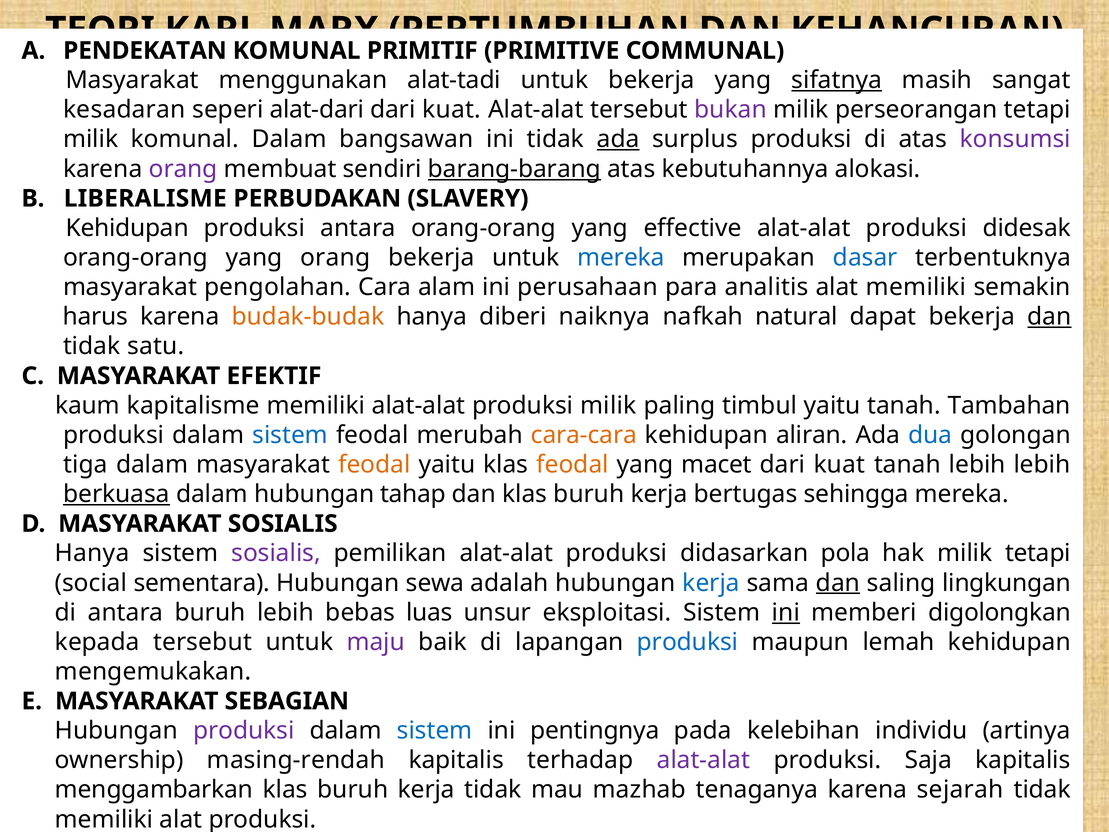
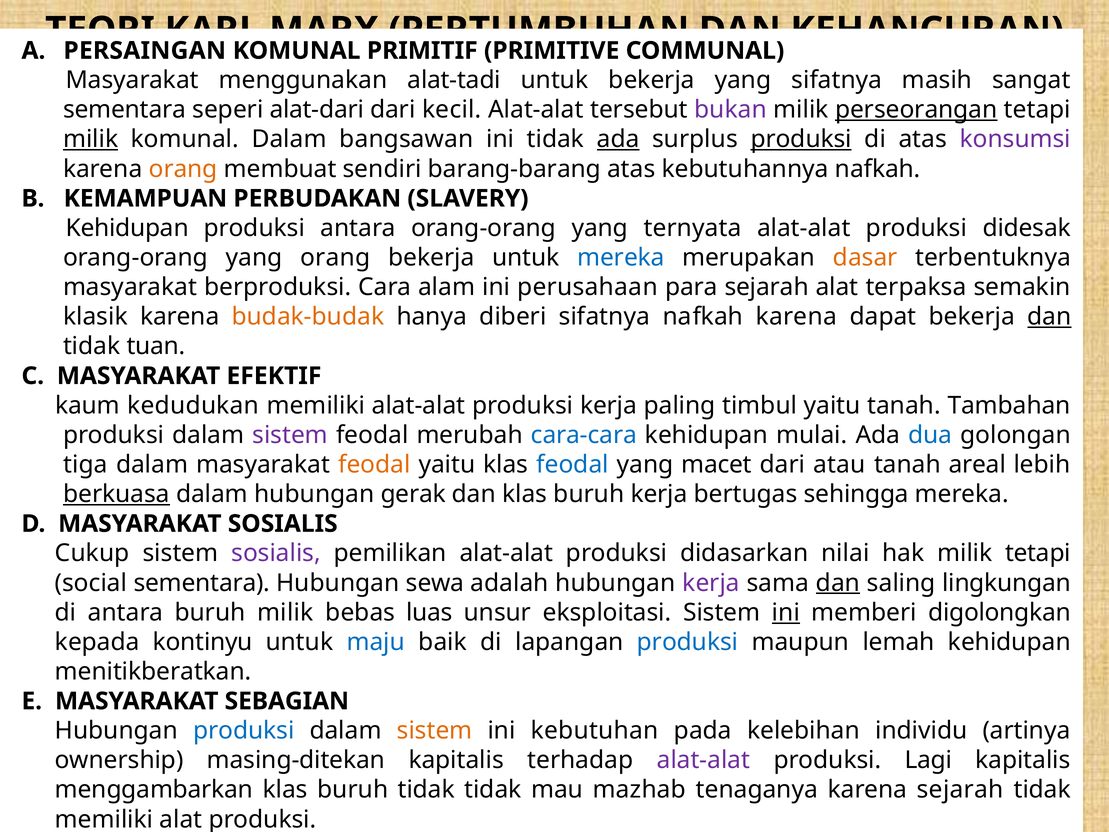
PENDEKATAN: PENDEKATAN -> PERSAINGAN (145, 51)
sifatnya underline: present -> none (837, 80)
kesadaran: kesadaran -> sementara (124, 110)
kuat: kuat -> kecil (452, 110)
perseorangan underline: none -> present (916, 110)
milik underline: none -> present (91, 139)
produksi underline: none -> present (801, 139)
orang colour: purple -> orange (183, 169)
barang-barang underline: present -> none (514, 169)
kebutuhannya alokasi: alokasi -> nafkah (878, 169)
LIBERALISME: LIBERALISME -> KEMAMPUAN (145, 198)
effective: effective -> ternyata (693, 228)
dasar colour: blue -> orange (865, 258)
pengolahan: pengolahan -> berproduksi (278, 287)
para analitis: analitis -> sejarah (767, 287)
alat memiliki: memiliki -> terpaksa (916, 287)
harus: harus -> klasik (95, 317)
diberi naiknya: naiknya -> sifatnya (604, 317)
nafkah natural: natural -> karena (796, 317)
satu: satu -> tuan (156, 346)
kapitalisme: kapitalisme -> kedudukan (193, 405)
produksi milik: milik -> kerja (608, 405)
sistem colour: blue -> purple (290, 435)
cara-cara colour: orange -> blue (584, 435)
aliran: aliran -> mulai (812, 435)
feodal colour: orange -> blue (572, 464)
kuat: kuat -> atau (839, 464)
tanah lebih: lebih -> areal (977, 464)
tahap: tahap -> gerak (413, 494)
Hanya: Hanya -> Cukup (92, 553)
pola: pola -> nilai (845, 553)
kerja colour: blue -> purple (711, 583)
buruh lebih: lebih -> milik (285, 612)
kepada tersebut: tersebut -> kontinyu (203, 642)
maju colour: purple -> blue (376, 642)
mengemukakan: mengemukakan -> menitikberatkan (153, 671)
produksi colour: purple -> blue (244, 730)
sistem colour: blue -> orange (435, 730)
pentingnya: pentingnya -> kebutuhan (595, 730)
masing-rendah: masing-rendah -> masing-ditekan (296, 760)
Saja: Saja -> Lagi (928, 760)
kerja: kerja -> tidak (426, 790)
